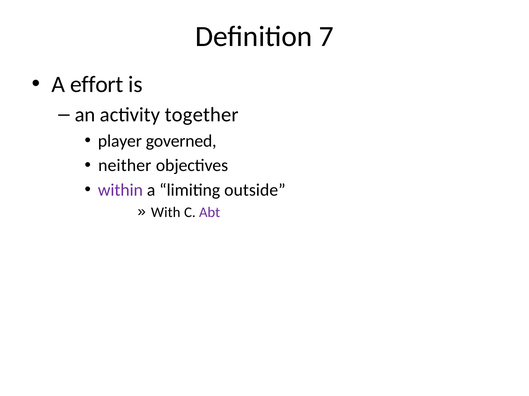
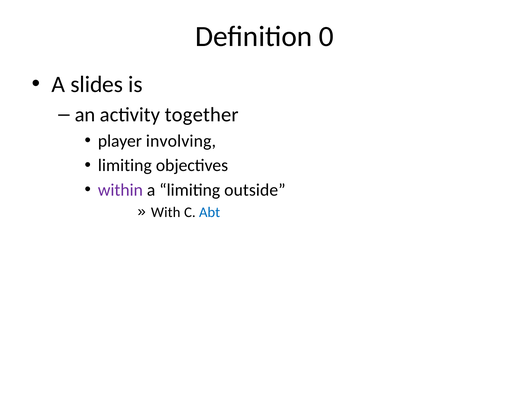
7: 7 -> 0 (326, 36)
effort: effort -> slides (97, 85)
governed: governed -> involving (181, 141)
neither: neither -> limiting (125, 166)
Abt colour: purple -> blue (210, 213)
